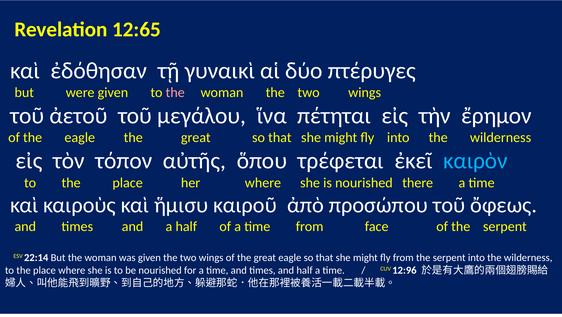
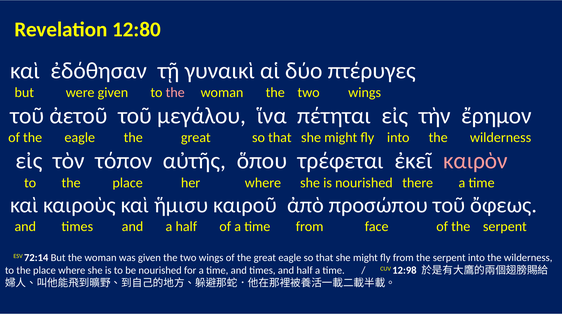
12:65: 12:65 -> 12:80 (137, 30)
καιρὸν colour: light blue -> pink (475, 161)
22:14: 22:14 -> 72:14 (36, 258)
12:96: 12:96 -> 12:98 (404, 270)
